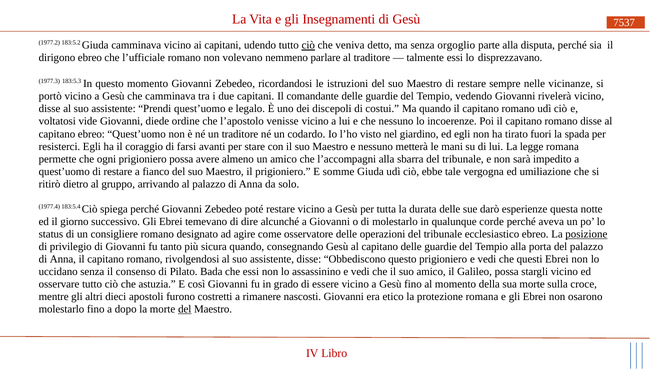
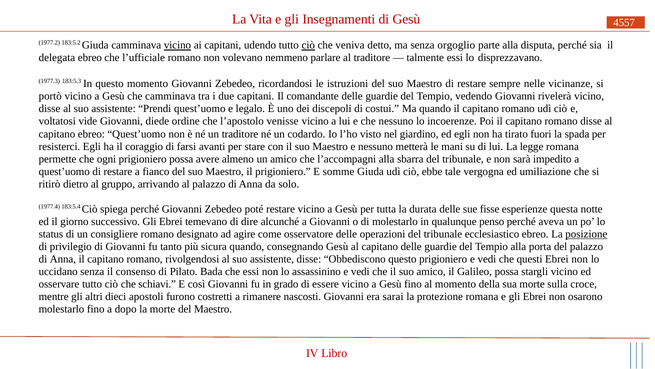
7537: 7537 -> 4557 (624, 23)
vicino underline: none -> present (178, 45)
dirigono: dirigono -> delegata (57, 58)
darò: darò -> fisse (490, 209)
corde: corde -> penso (492, 222)
astuzia: astuzia -> schiavi (157, 284)
etico: etico -> sarai (393, 296)
del underline: present -> none (185, 309)
